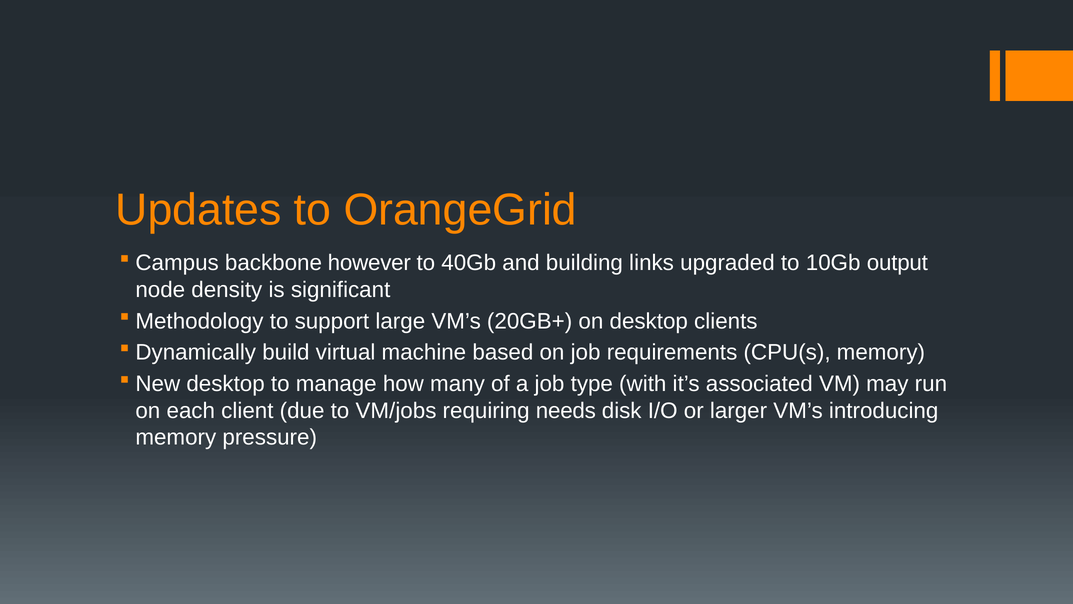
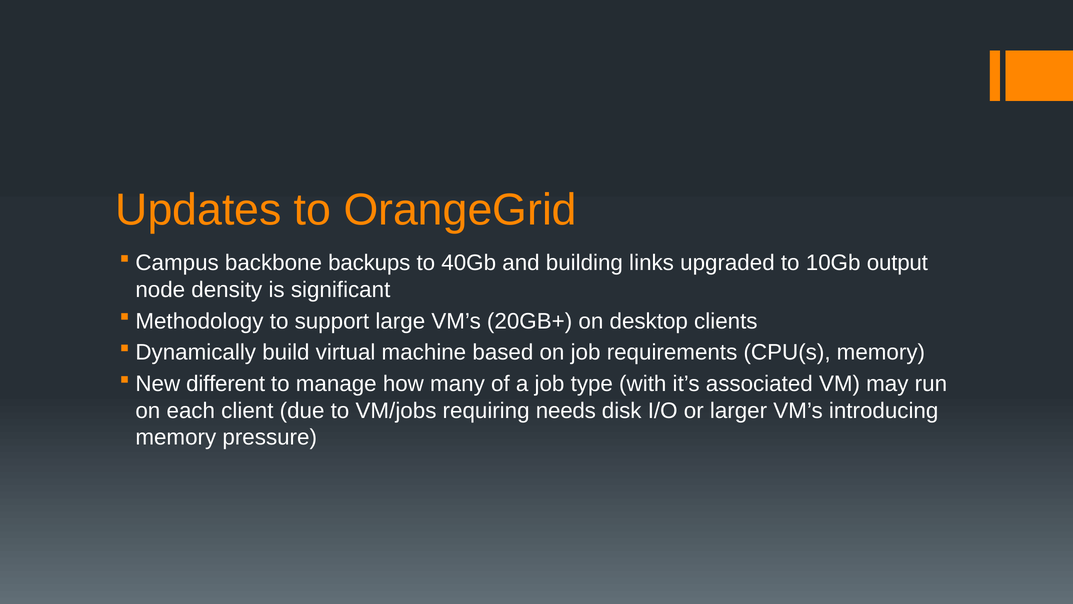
however: however -> backups (369, 263)
New desktop: desktop -> different (226, 384)
